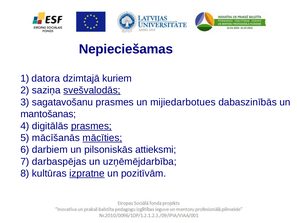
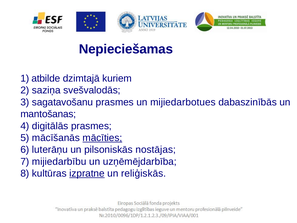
datora: datora -> atbilde (46, 78)
svešvalodās underline: present -> none (92, 90)
prasmes underline: present -> none (91, 126)
darbiem: darbiem -> luterāņu (50, 150)
attieksmi: attieksmi -> nostājas (156, 150)
darbaspējas: darbaspējas -> mijiedarbību (59, 161)
pozitīvām: pozitīvām -> reliģiskās (144, 173)
